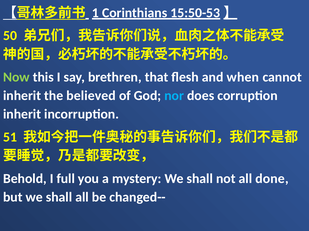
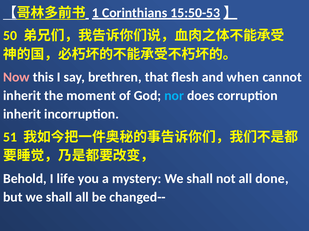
Now colour: light green -> pink (16, 77)
believed: believed -> moment (91, 96)
full: full -> life (66, 179)
